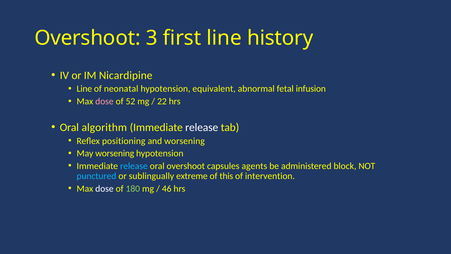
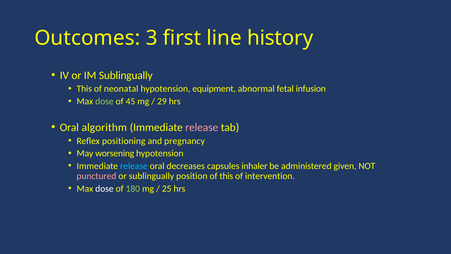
Overshoot: Overshoot -> Outcomes (87, 38)
IM Nicardipine: Nicardipine -> Sublingually (126, 75)
Line: Line -> This (84, 89)
equivalent: equivalent -> equipment (214, 89)
dose colour: pink -> light green (104, 101)
52: 52 -> 45 (130, 101)
22: 22 -> 29 (162, 101)
release colour: white -> pink (202, 127)
and worsening: worsening -> pregnancy (185, 141)
oral overshoot: overshoot -> decreases (186, 166)
agents: agents -> inhaler (254, 166)
block: block -> given (345, 166)
punctured colour: light blue -> pink (96, 176)
extreme: extreme -> position (192, 176)
46: 46 -> 25 (167, 188)
